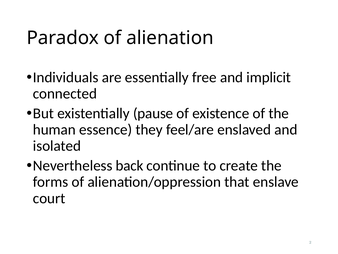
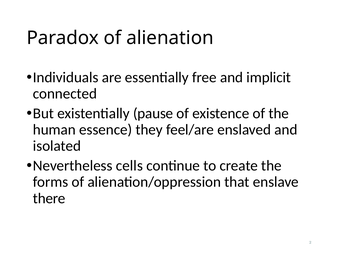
back: back -> cells (129, 165)
court: court -> there (49, 198)
